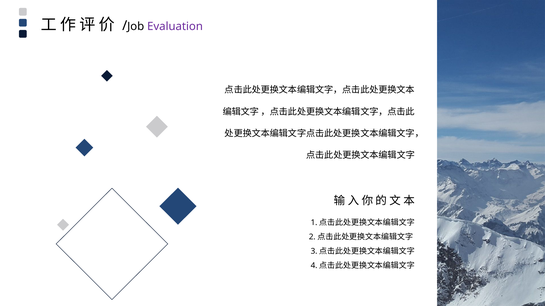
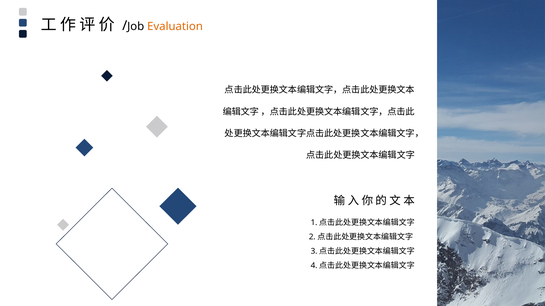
Evaluation colour: purple -> orange (175, 27)
